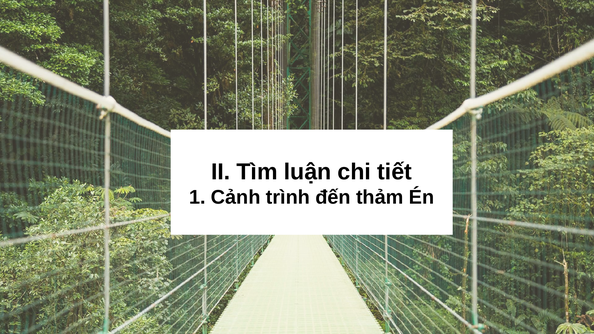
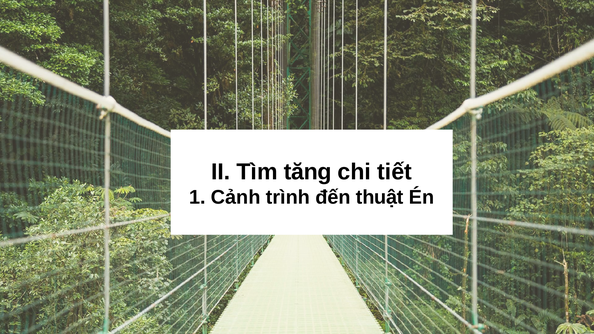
luận: luận -> tăng (308, 172)
thảm: thảm -> thuật (380, 198)
